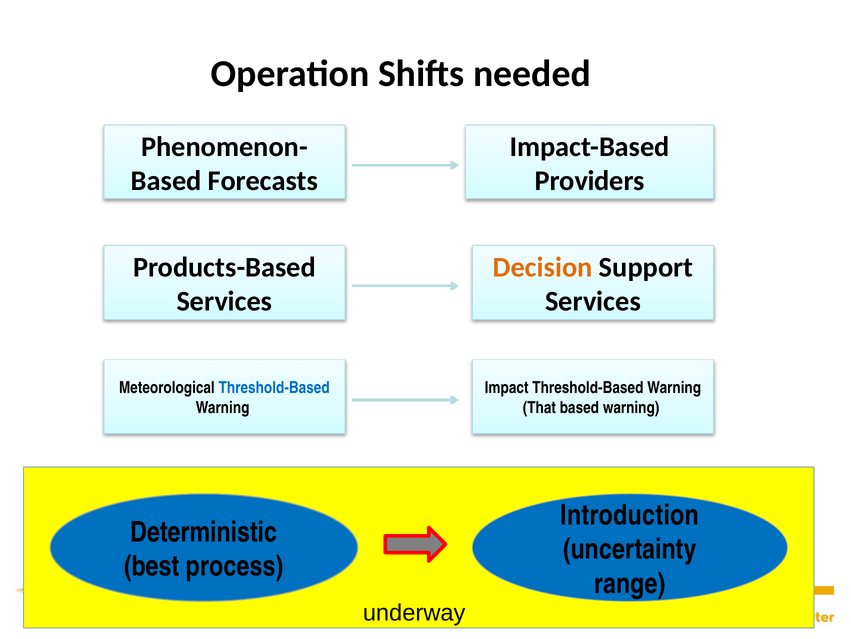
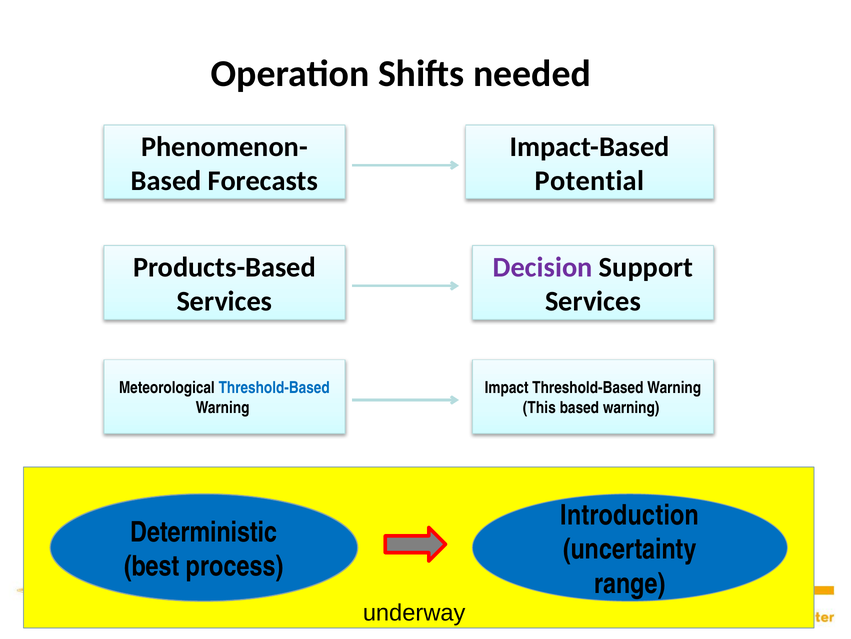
Providers: Providers -> Potential (589, 181)
Decision colour: orange -> purple (543, 267)
That: That -> This (539, 407)
